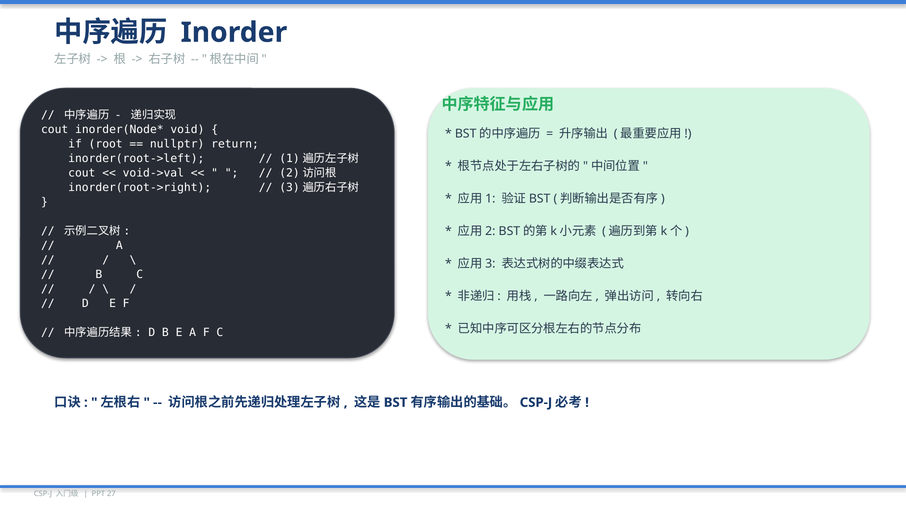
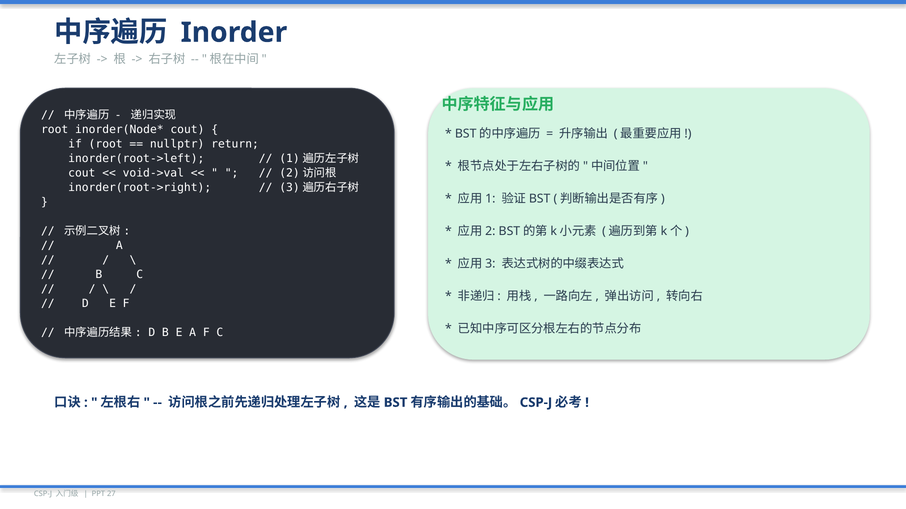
cout: cout -> root (55, 130)
void: void -> cout (187, 130)
